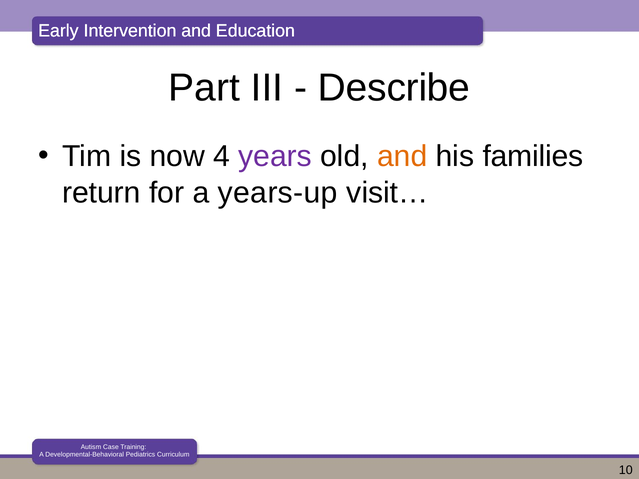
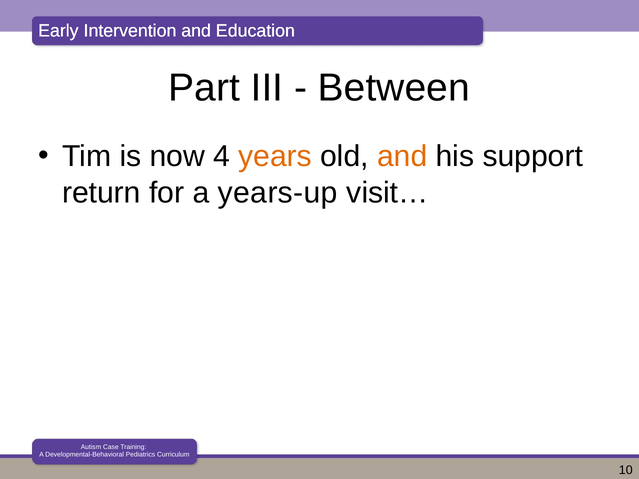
Describe: Describe -> Between (394, 88)
years colour: purple -> orange (275, 156)
families: families -> support (533, 156)
